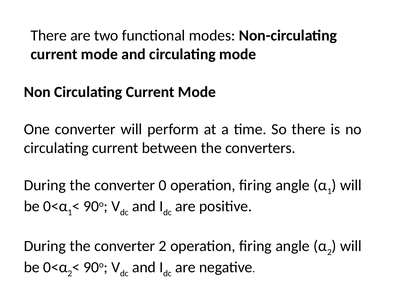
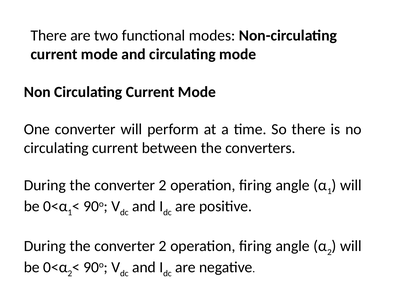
0: 0 -> 2 (163, 185)
